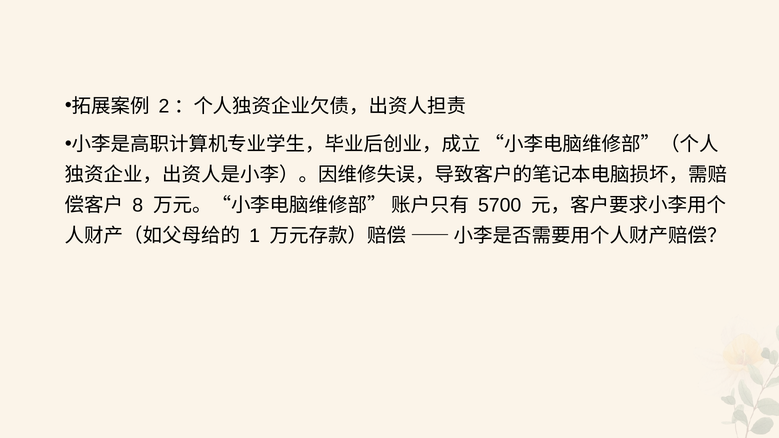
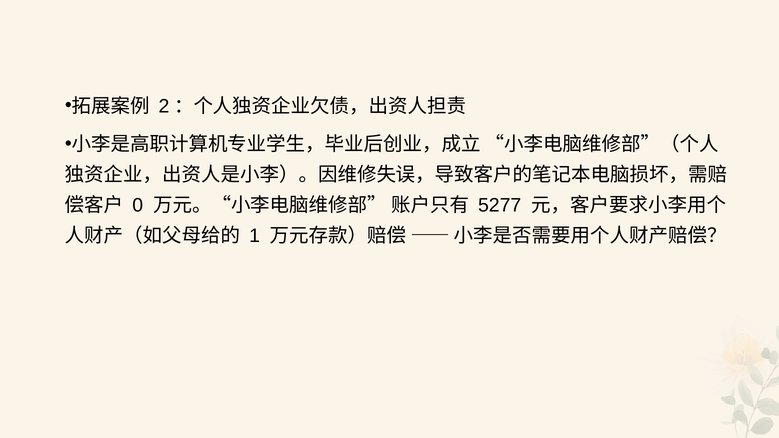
8: 8 -> 0 (138, 205)
5700: 5700 -> 5277 (500, 205)
